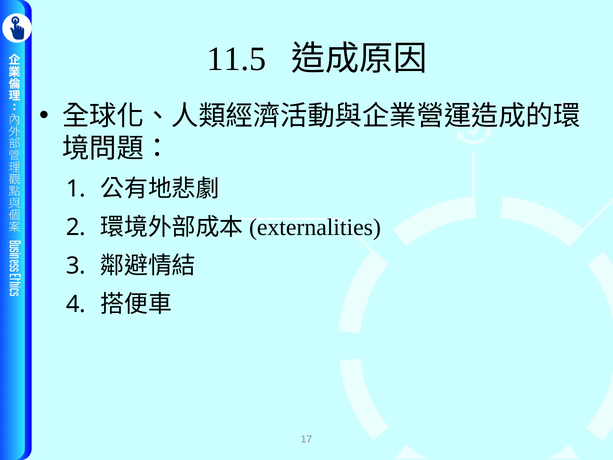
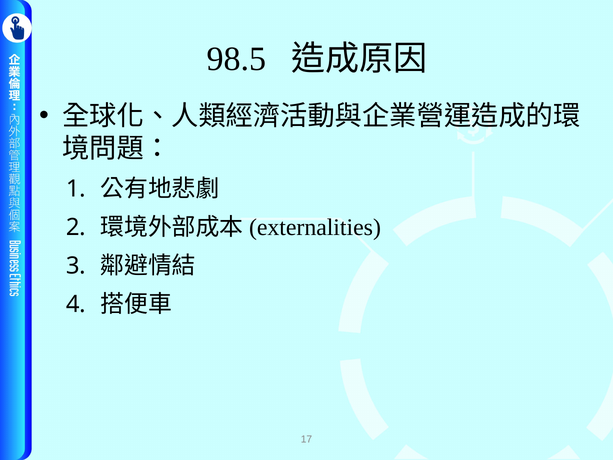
11.5: 11.5 -> 98.5 (236, 59)
